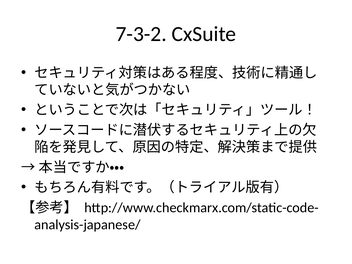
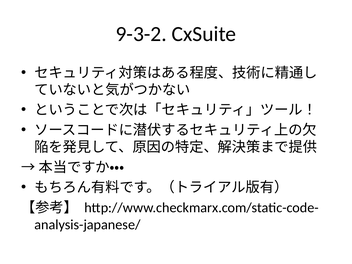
7-3-2: 7-3-2 -> 9-3-2 (141, 34)
